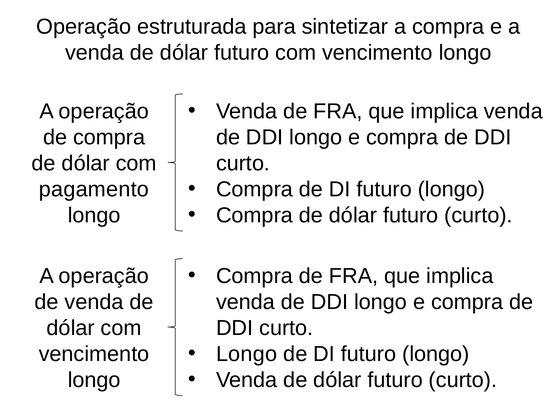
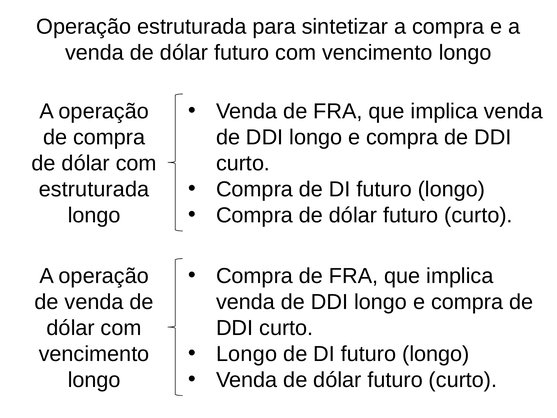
pagamento: pagamento -> estruturada (94, 189)
